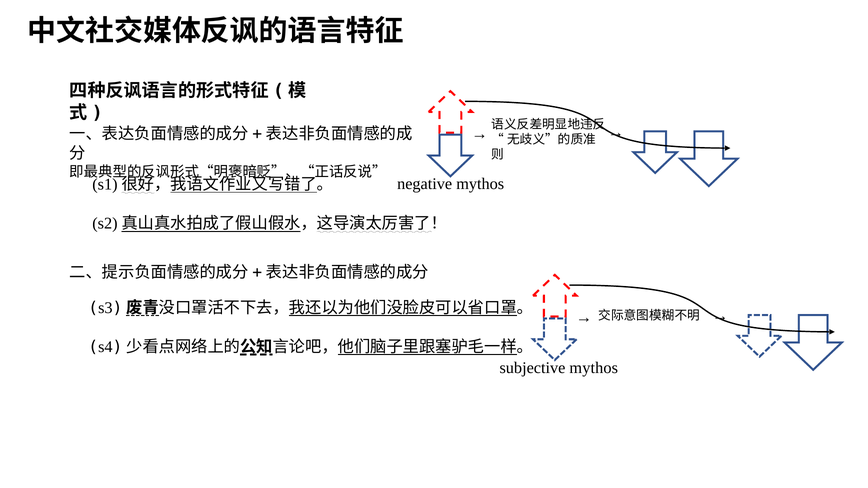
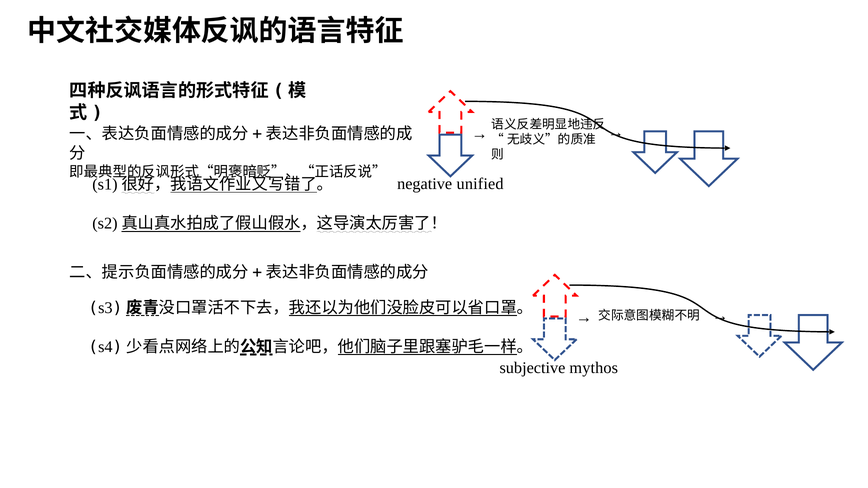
negative mythos: mythos -> unified (480, 184)
